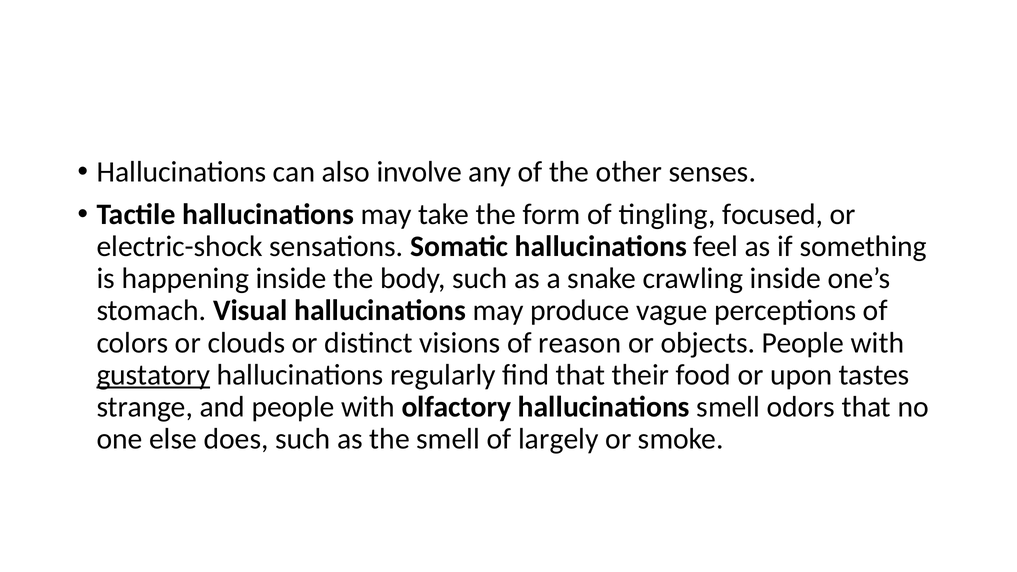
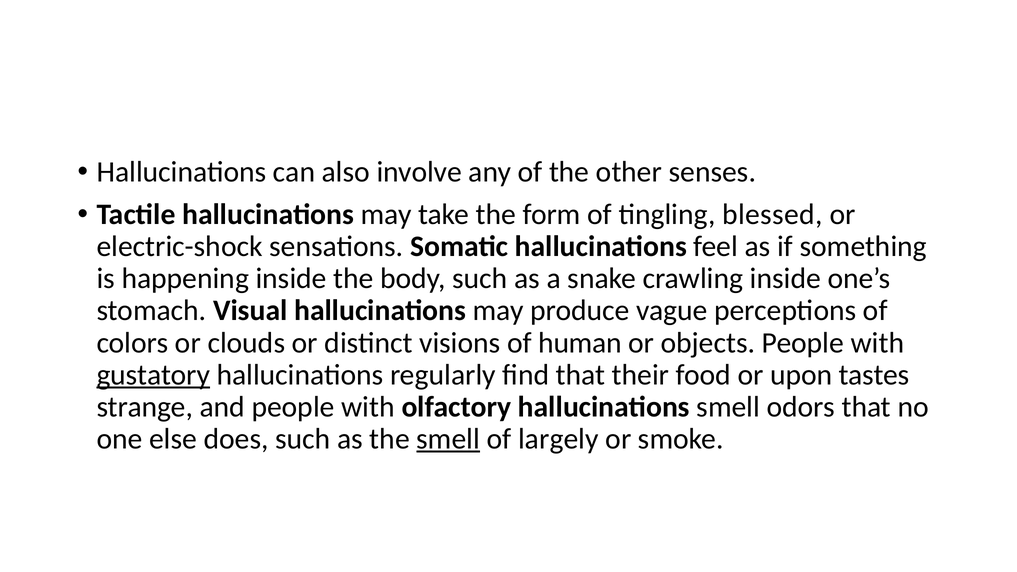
focused: focused -> blessed (772, 215)
reason: reason -> human (580, 343)
smell underline: none -> present (448, 439)
